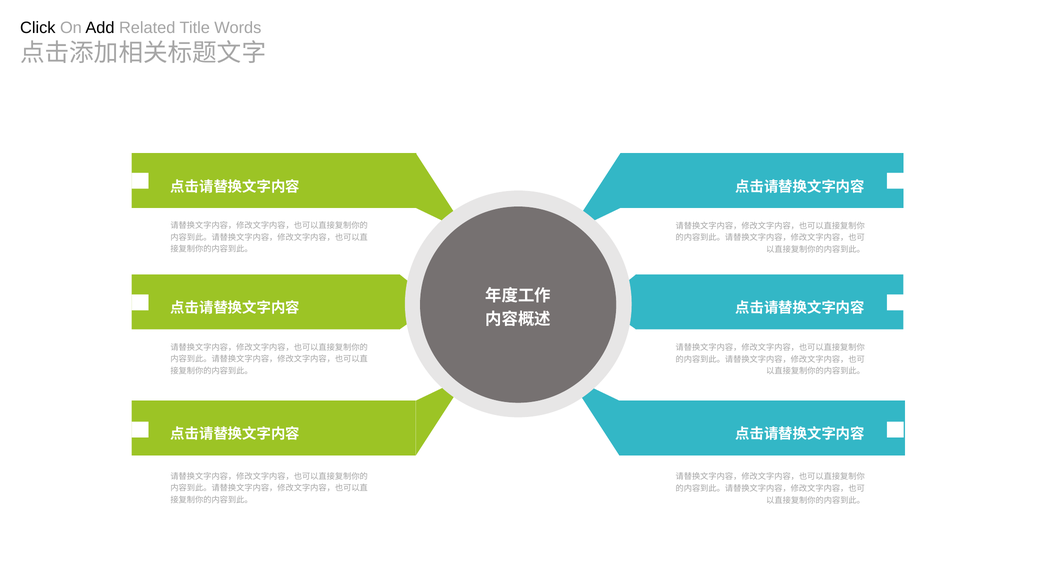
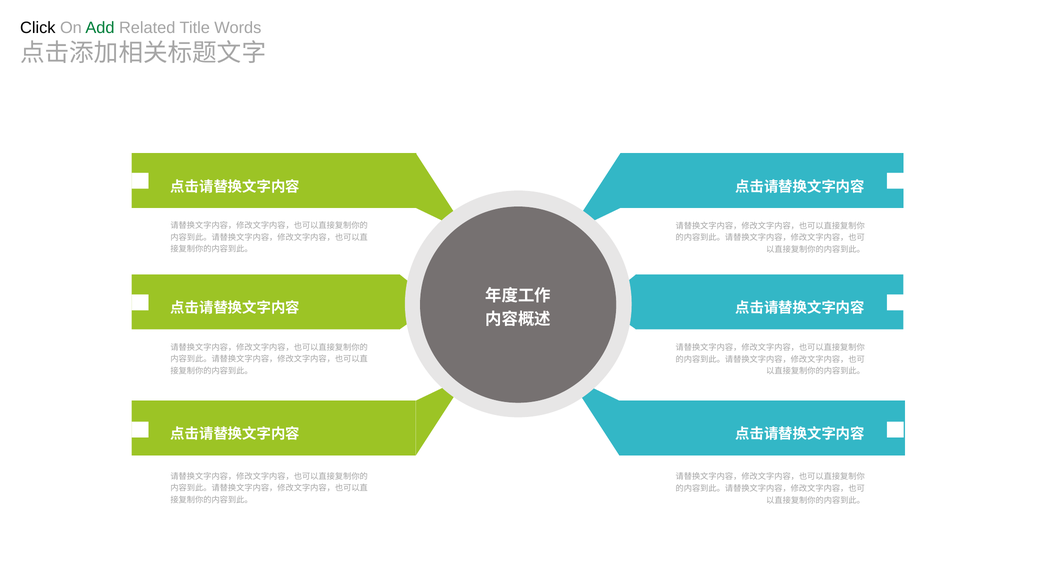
Add colour: black -> green (100, 28)
